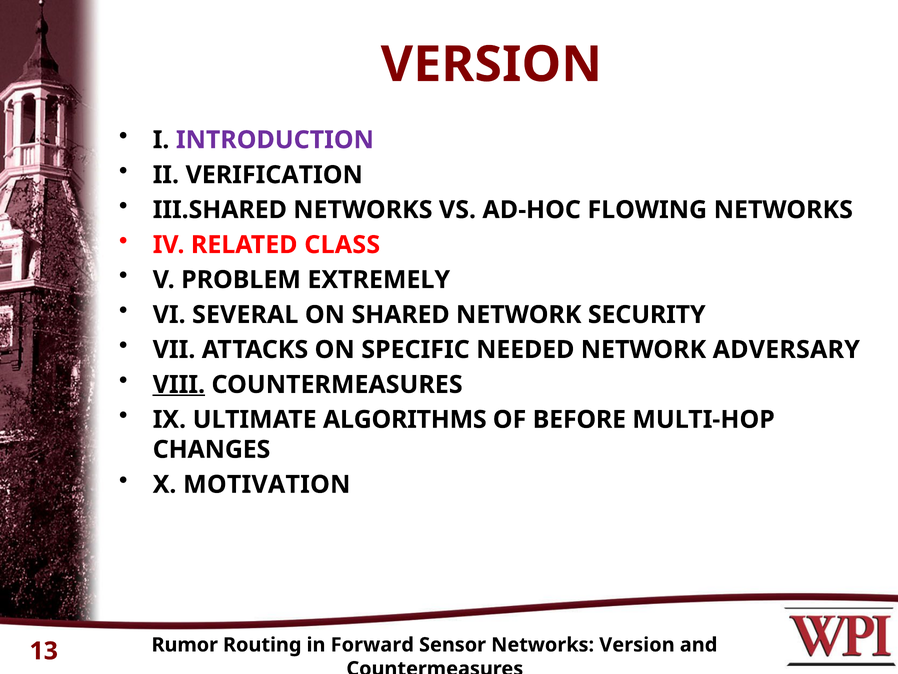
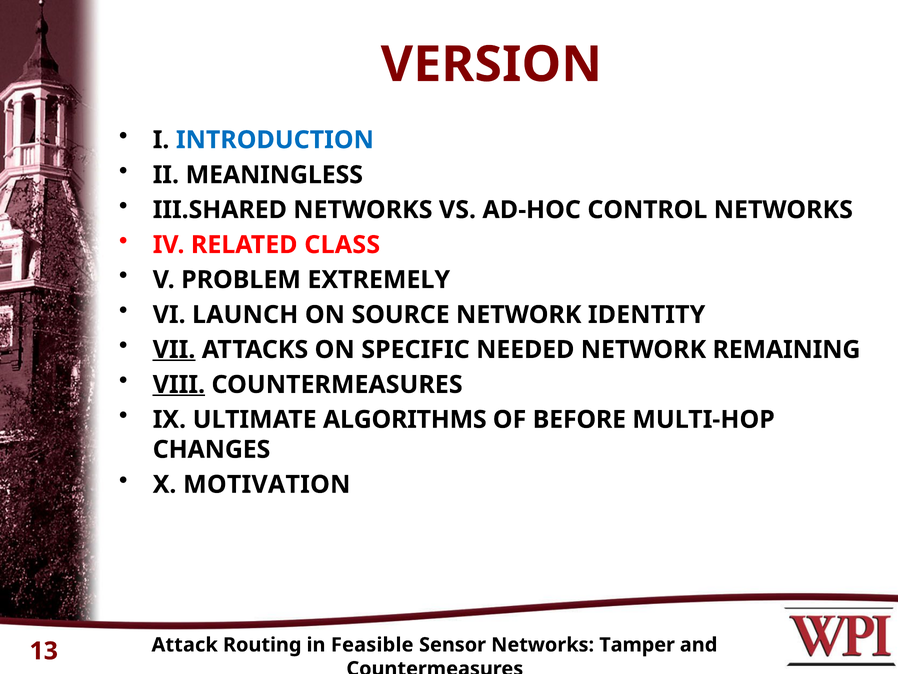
INTRODUCTION colour: purple -> blue (275, 140)
VERIFICATION: VERIFICATION -> MEANINGLESS (274, 175)
FLOWING: FLOWING -> CONTROL (647, 210)
SEVERAL: SEVERAL -> LAUNCH (245, 315)
SHARED: SHARED -> SOURCE (401, 315)
SECURITY: SECURITY -> IDENTITY (647, 315)
VII underline: none -> present (174, 349)
ADVERSARY: ADVERSARY -> REMAINING (786, 349)
Rumor: Rumor -> Attack (185, 644)
Forward: Forward -> Feasible (372, 644)
Networks Version: Version -> Tamper (637, 644)
